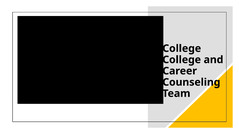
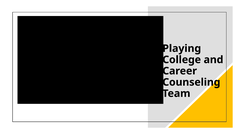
College: College -> Playing (182, 49)
